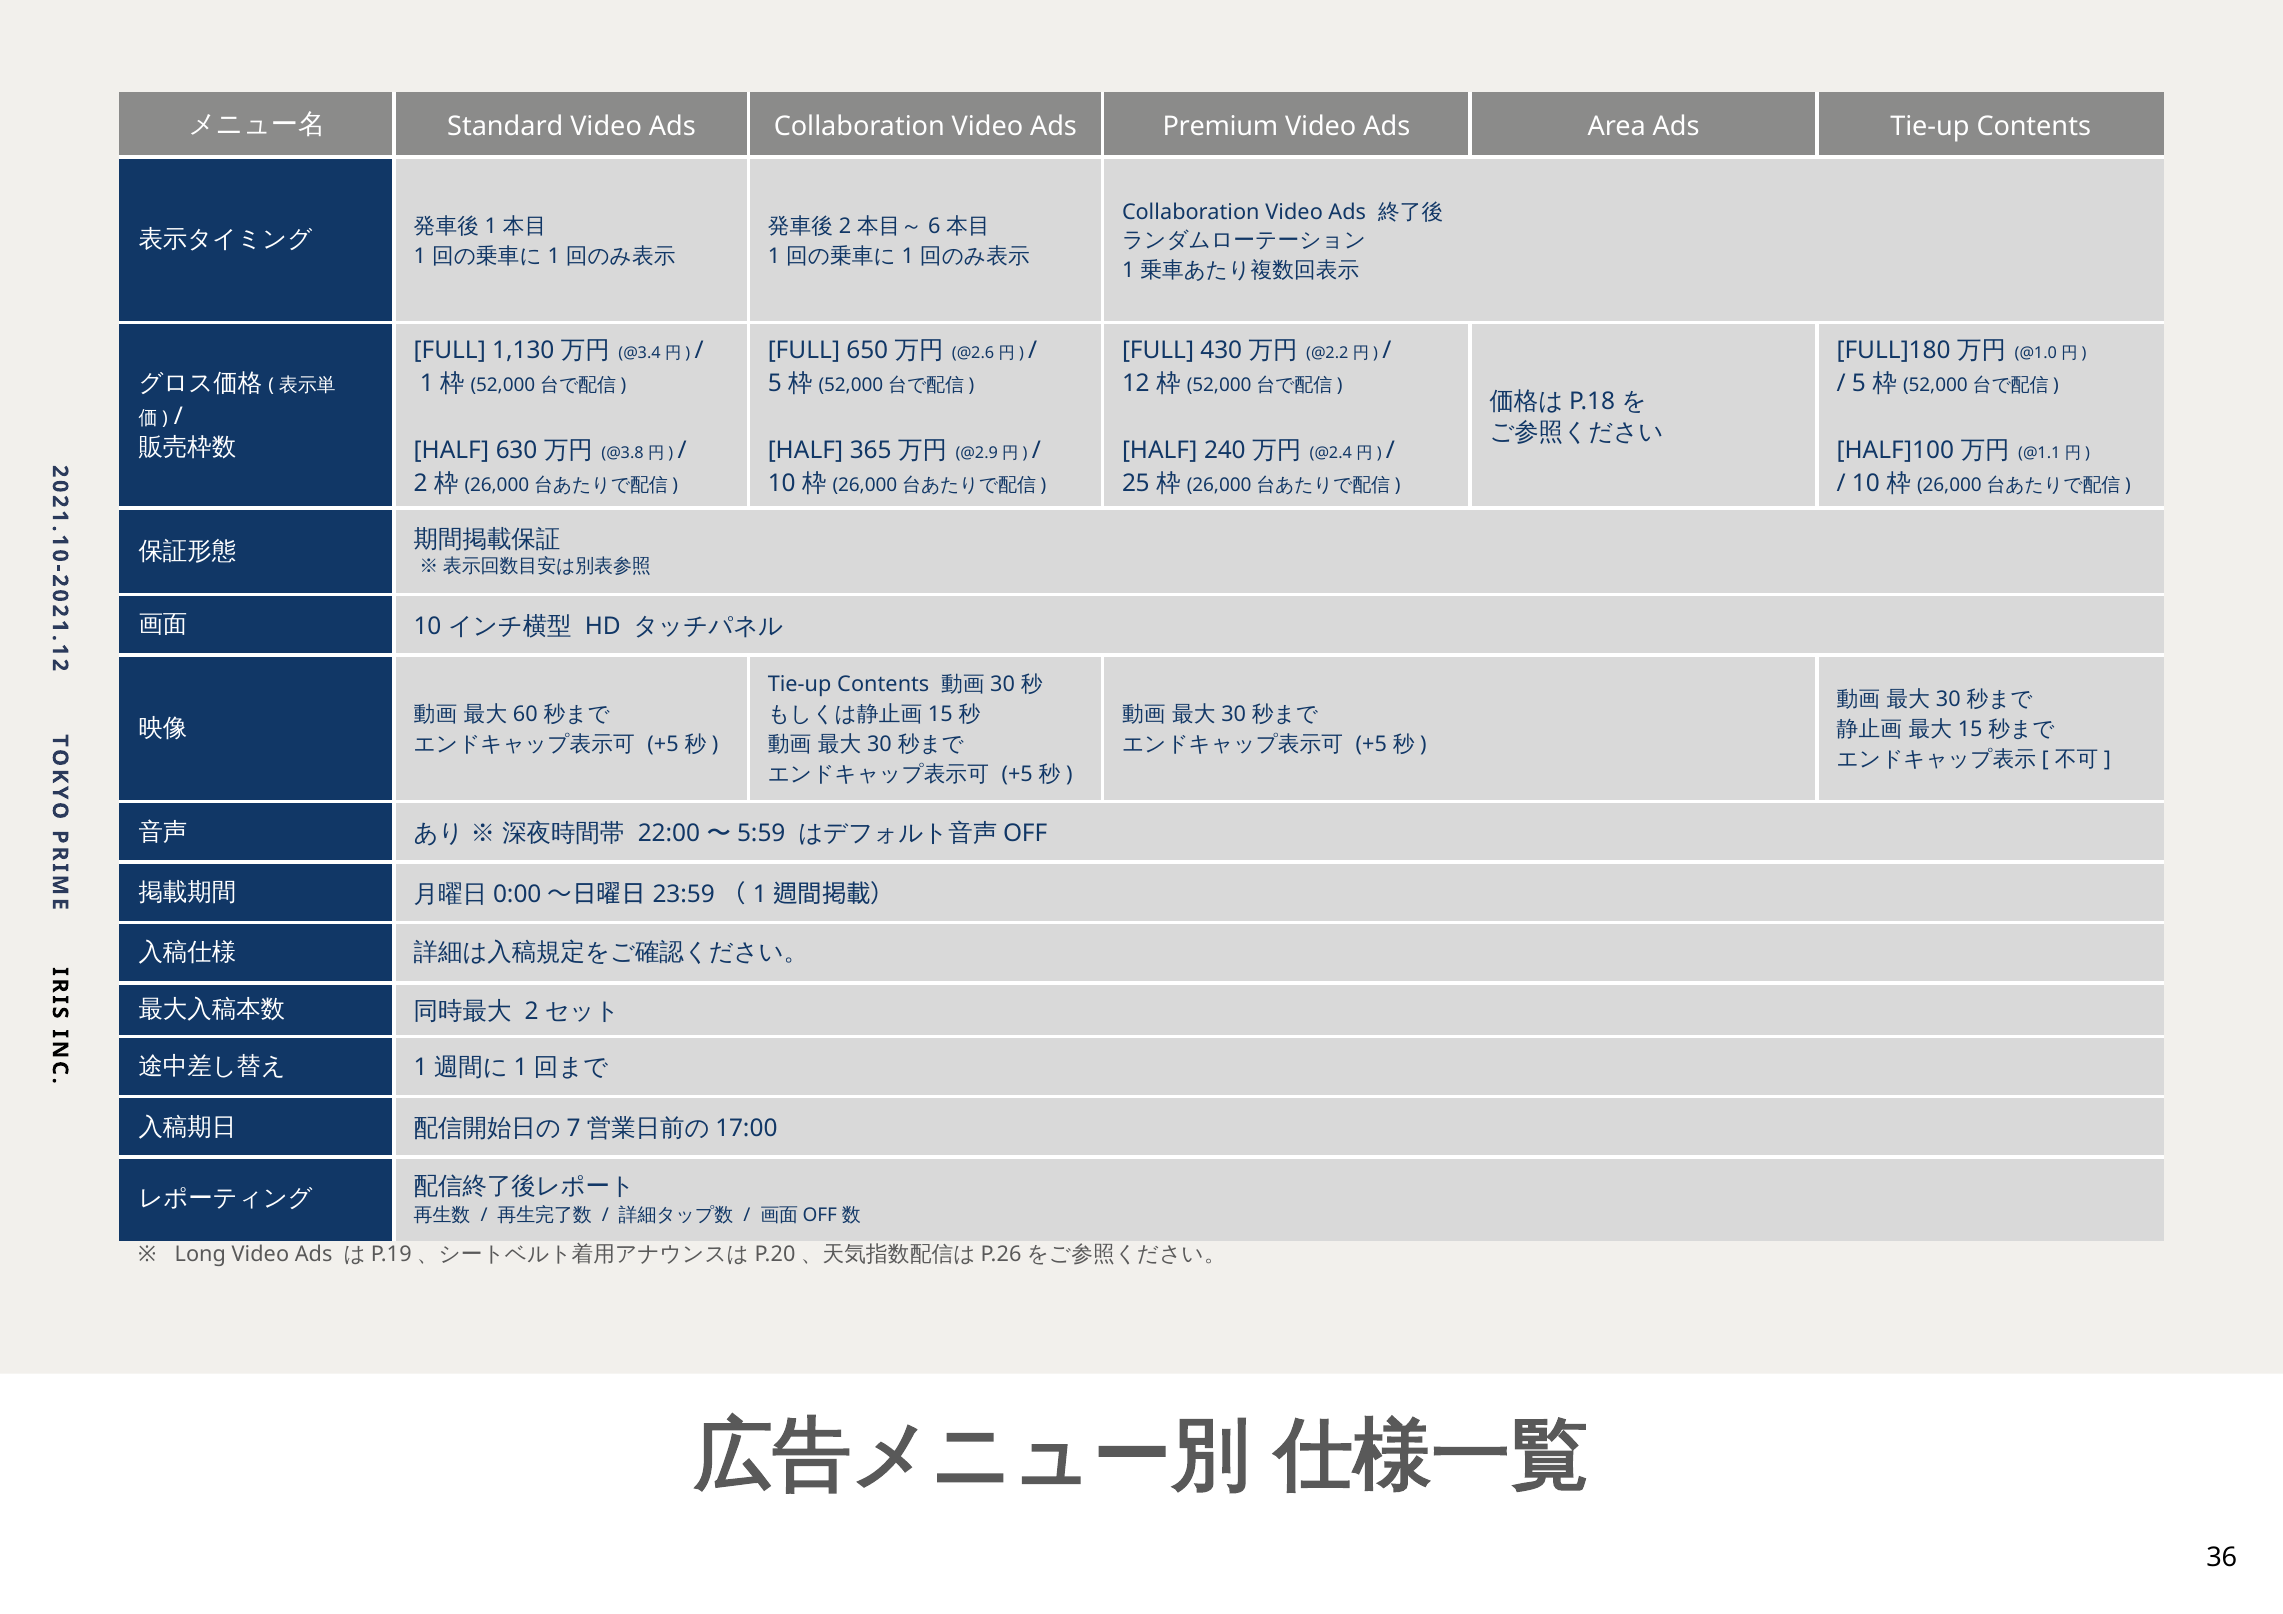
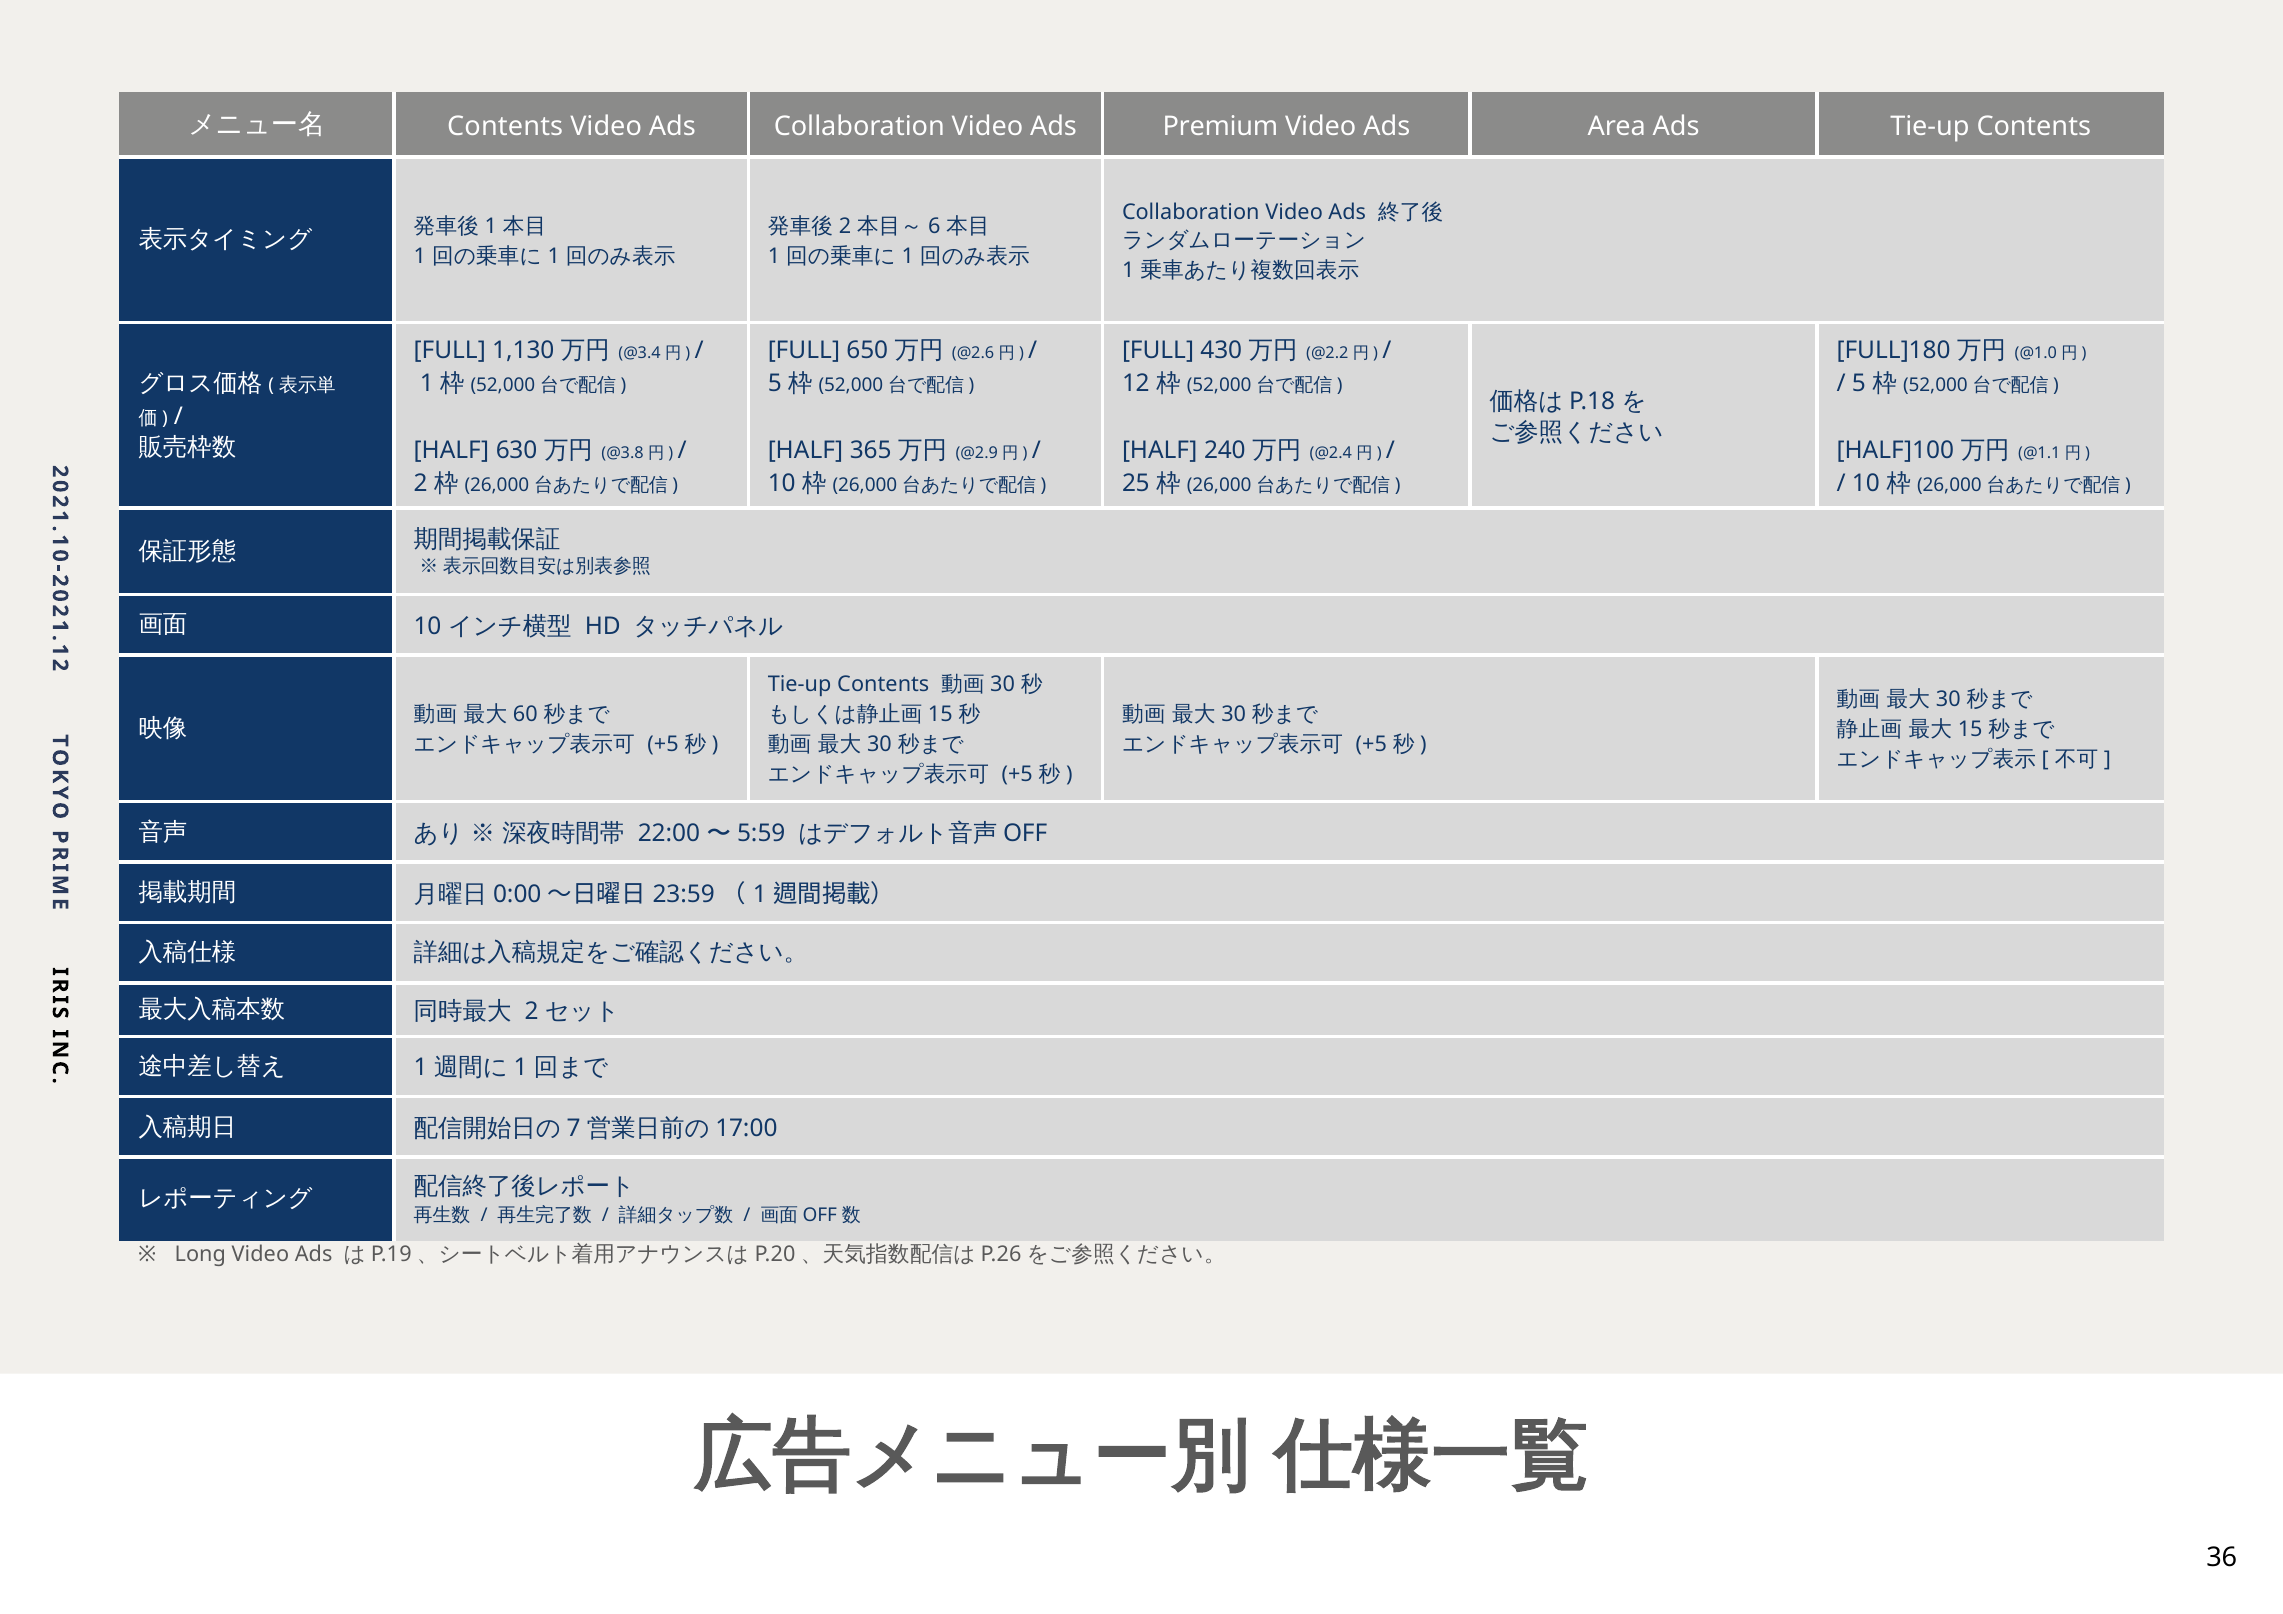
Standard: Standard -> Contents (505, 126)
